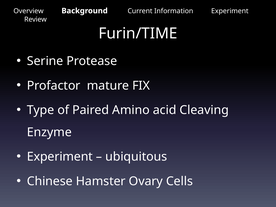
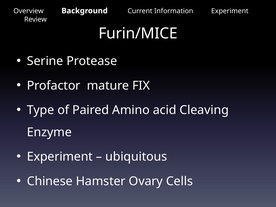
Furin/TIME: Furin/TIME -> Furin/MICE (138, 33)
